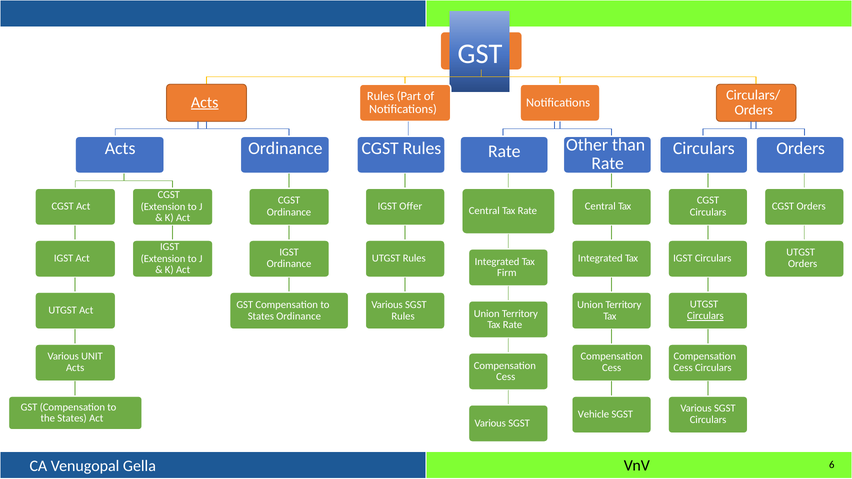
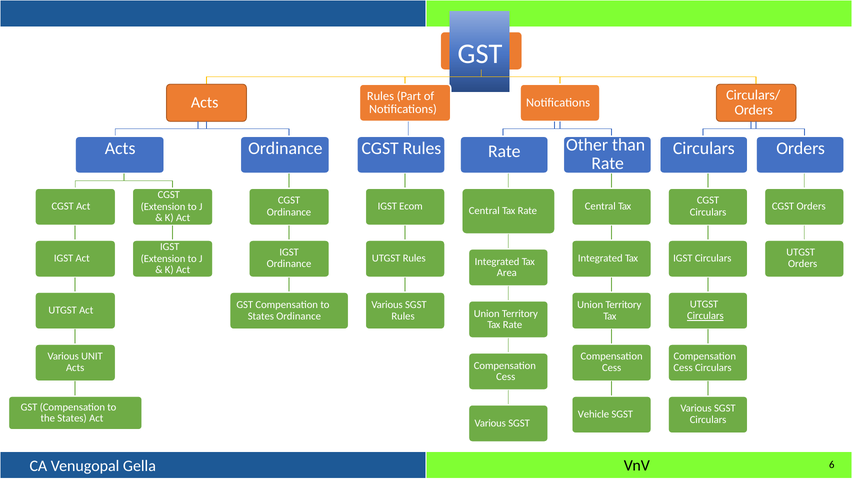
Acts underline: present -> none (205, 102)
Offer: Offer -> Ecom (411, 207)
Firm: Firm -> Area (507, 273)
